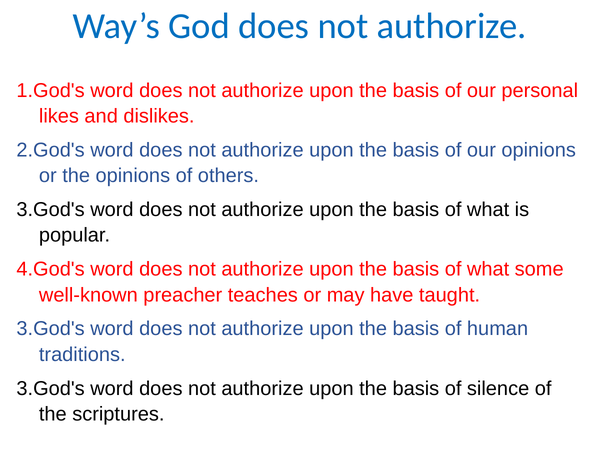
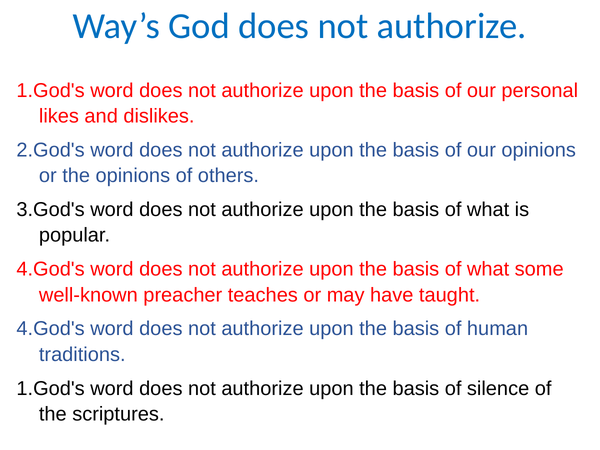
3.God's: 3.God's -> 4.God's (51, 329)
3.God's: 3.God's -> 1.God's (51, 388)
